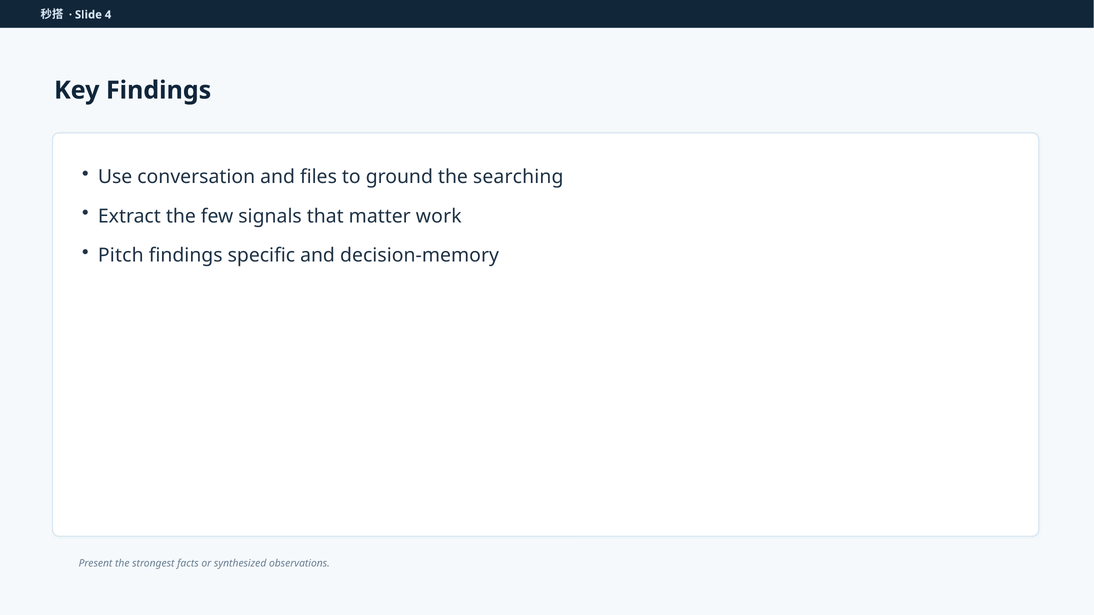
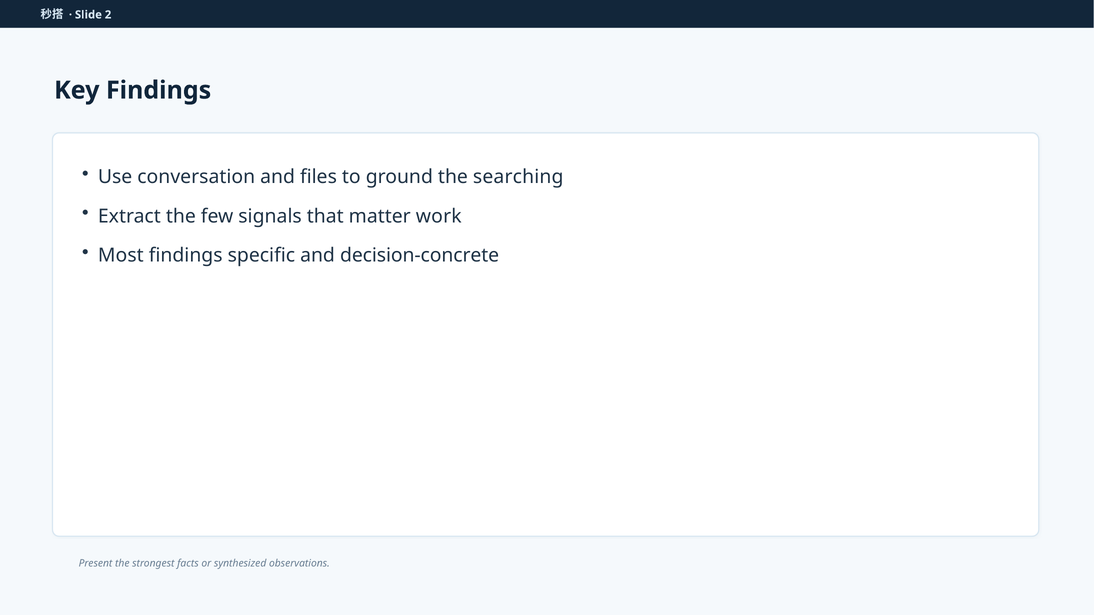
4: 4 -> 2 (108, 15)
Pitch: Pitch -> Most (121, 255)
decision-memory: decision-memory -> decision-concrete (420, 255)
